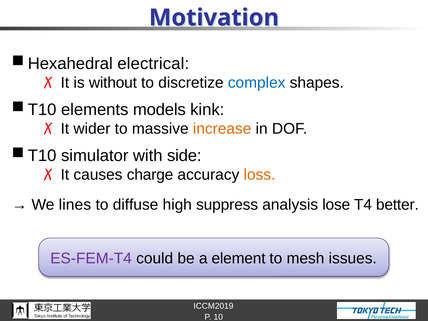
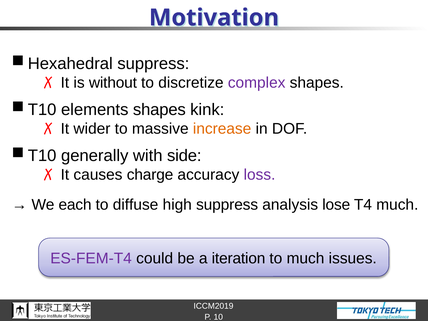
electrical: electrical -> suppress (153, 64)
complex colour: blue -> purple (257, 83)
elements models: models -> shapes (159, 110)
simulator: simulator -> generally (95, 156)
loss colour: orange -> purple (259, 175)
lines: lines -> each (75, 205)
T4 better: better -> much (397, 205)
element: element -> iteration (239, 258)
to mesh: mesh -> much (305, 258)
